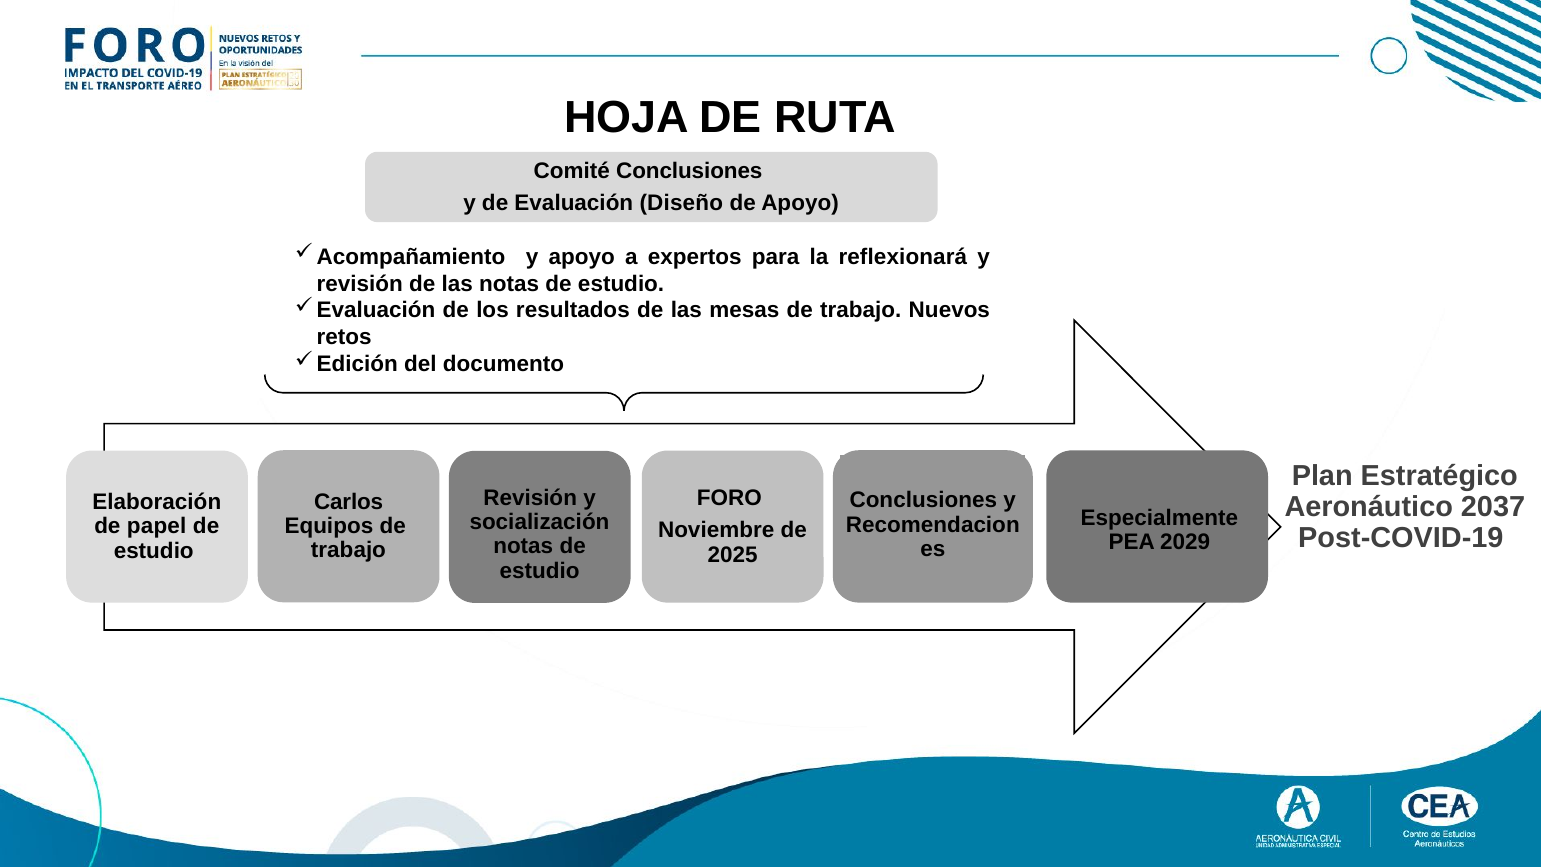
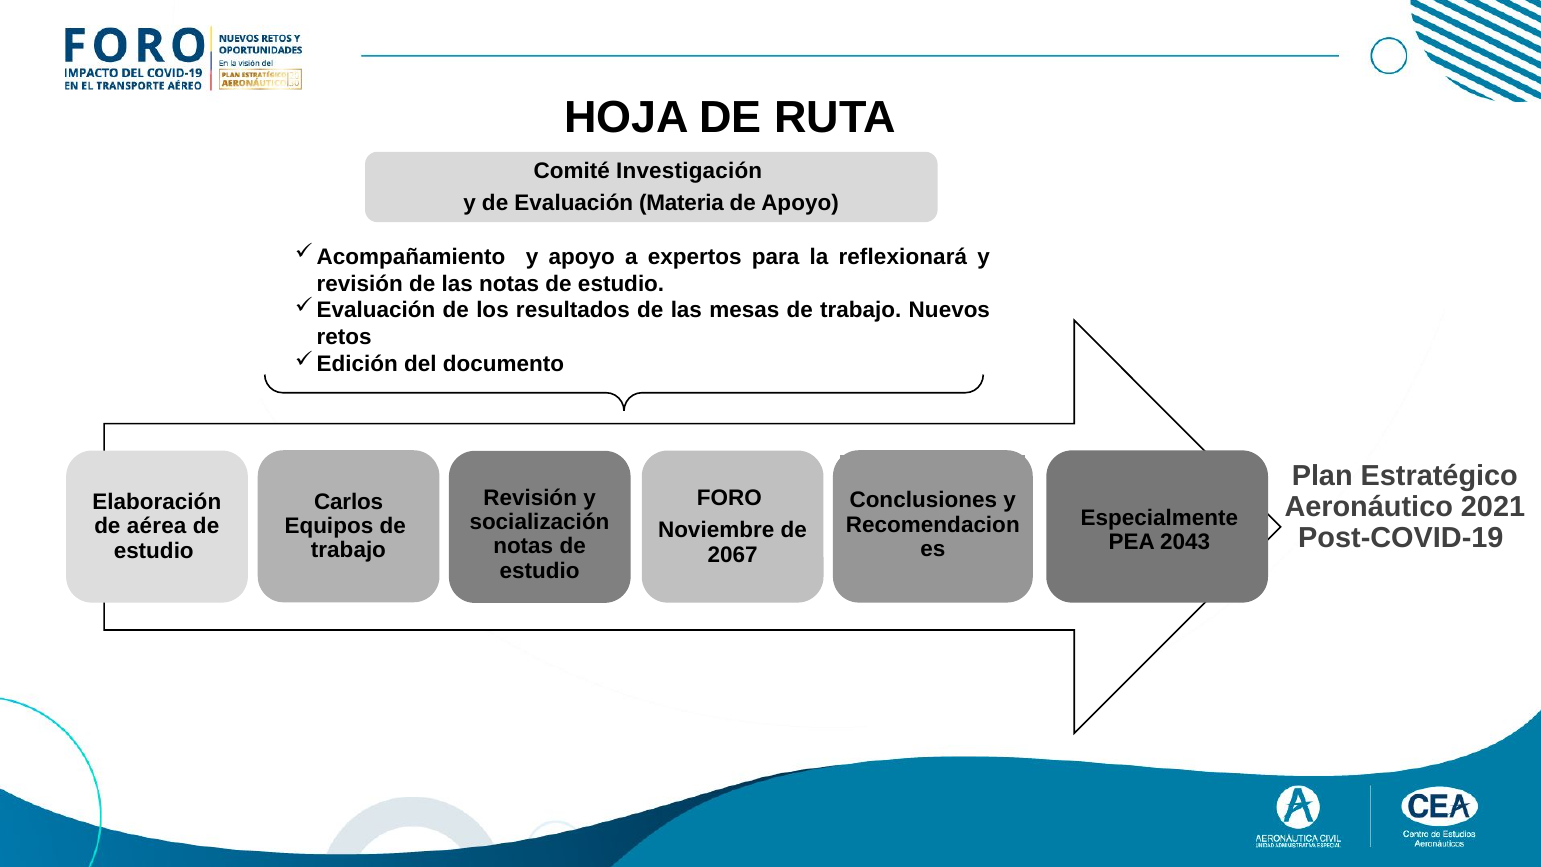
Comité Conclusiones: Conclusiones -> Investigación (689, 171)
Diseño: Diseño -> Materia (681, 203)
2037: 2037 -> 2021 (1493, 507)
papel: papel -> aérea (157, 526)
2029: 2029 -> 2043 (1185, 542)
2025: 2025 -> 2067 (733, 555)
